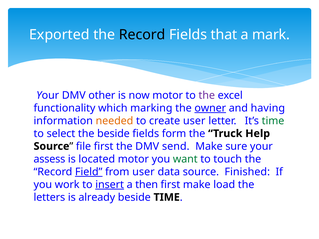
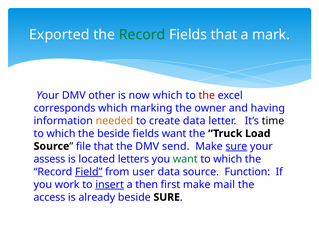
Record colour: black -> green (142, 35)
now motor: motor -> which (168, 95)
the colour: purple -> red (207, 95)
functionality: functionality -> corresponds (65, 108)
owner underline: present -> none (210, 108)
create user: user -> data (194, 121)
time colour: green -> black (273, 121)
select: select -> which (61, 134)
fields form: form -> want (174, 134)
Help: Help -> Load (258, 134)
file first: first -> that (104, 146)
sure underline: none -> present (236, 146)
located motor: motor -> letters (133, 159)
touch: touch -> which (228, 159)
Finished: Finished -> Function (247, 172)
load: load -> mail (224, 185)
letters: letters -> access (49, 197)
beside TIME: TIME -> SURE (167, 197)
